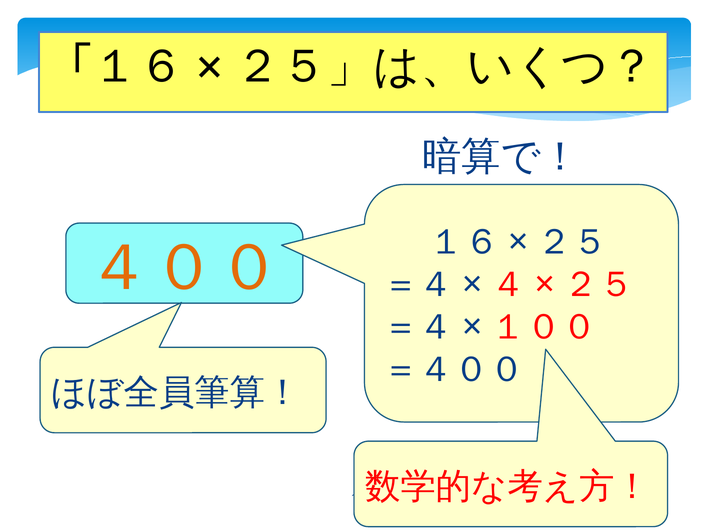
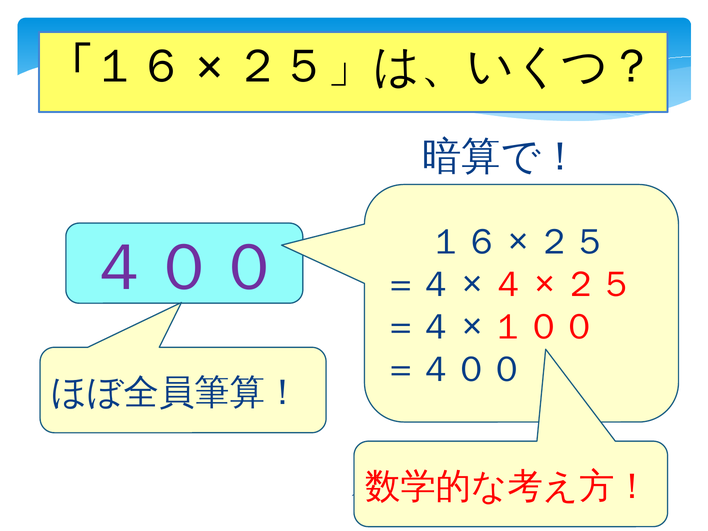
４００ colour: orange -> purple (184, 268)
